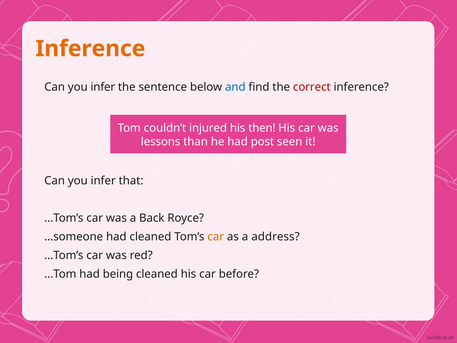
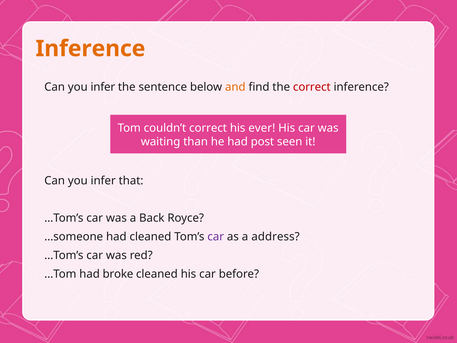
and colour: blue -> orange (235, 87)
couldn’t injured: injured -> correct (208, 128)
then: then -> ever (262, 128)
lessons: lessons -> waiting (161, 142)
car colour: orange -> purple (216, 237)
being: being -> broke (118, 274)
